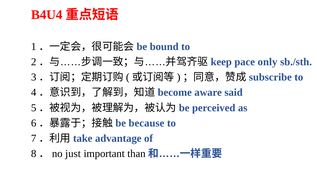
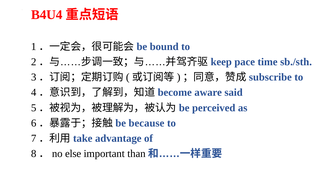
only: only -> time (268, 62)
just: just -> else (73, 153)
